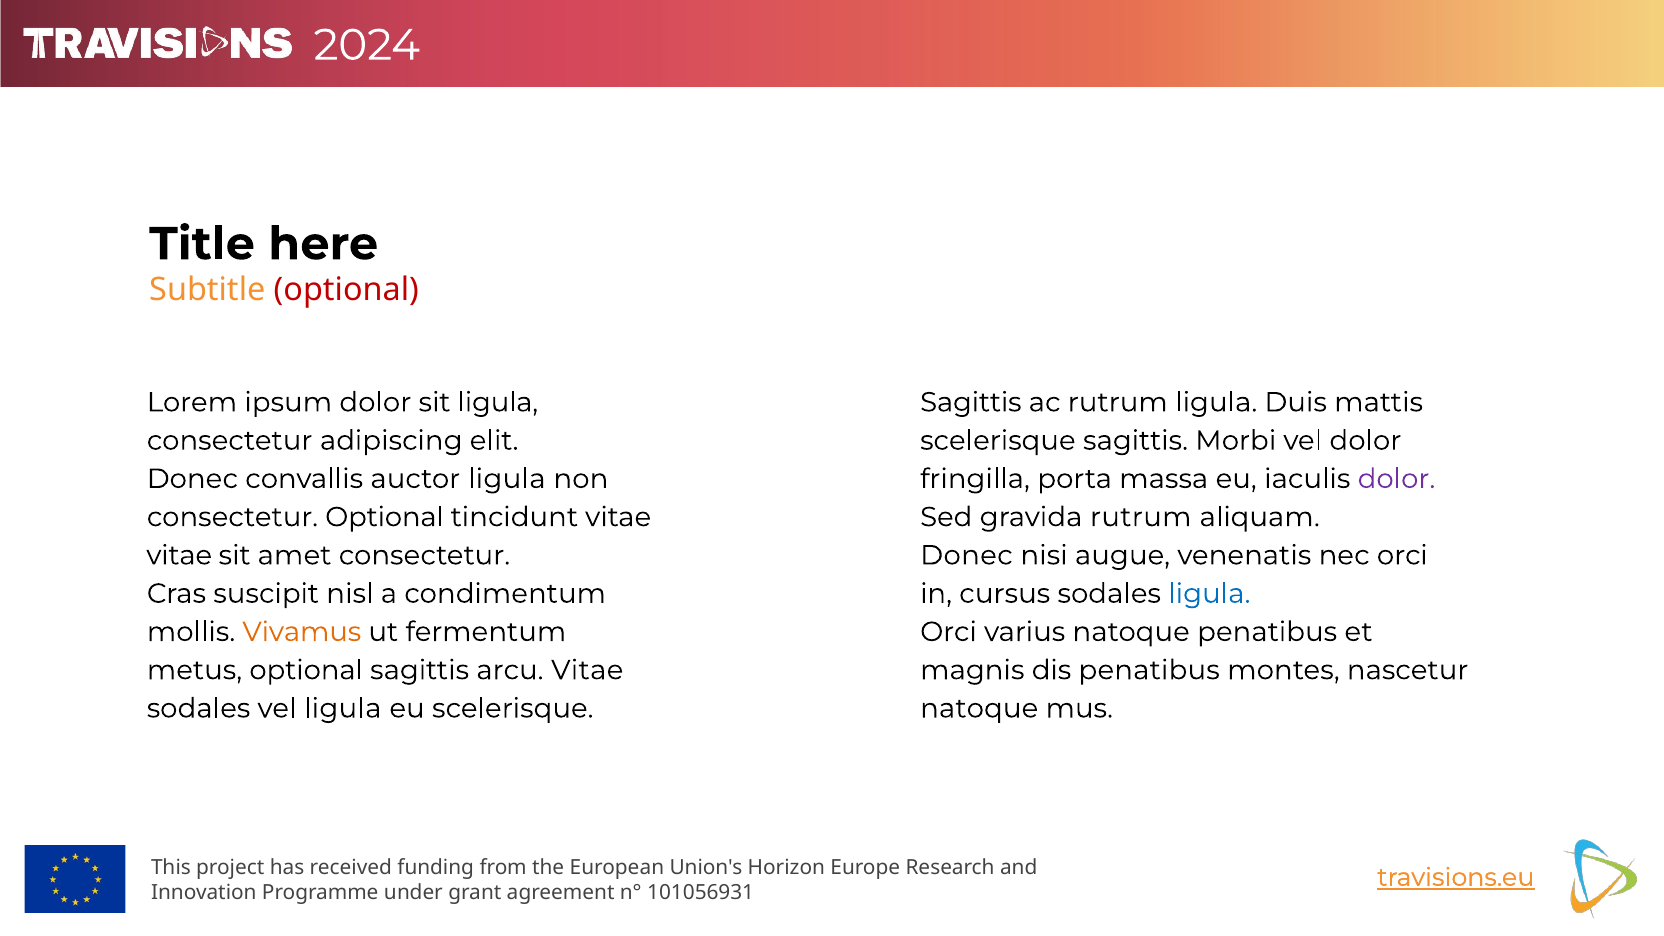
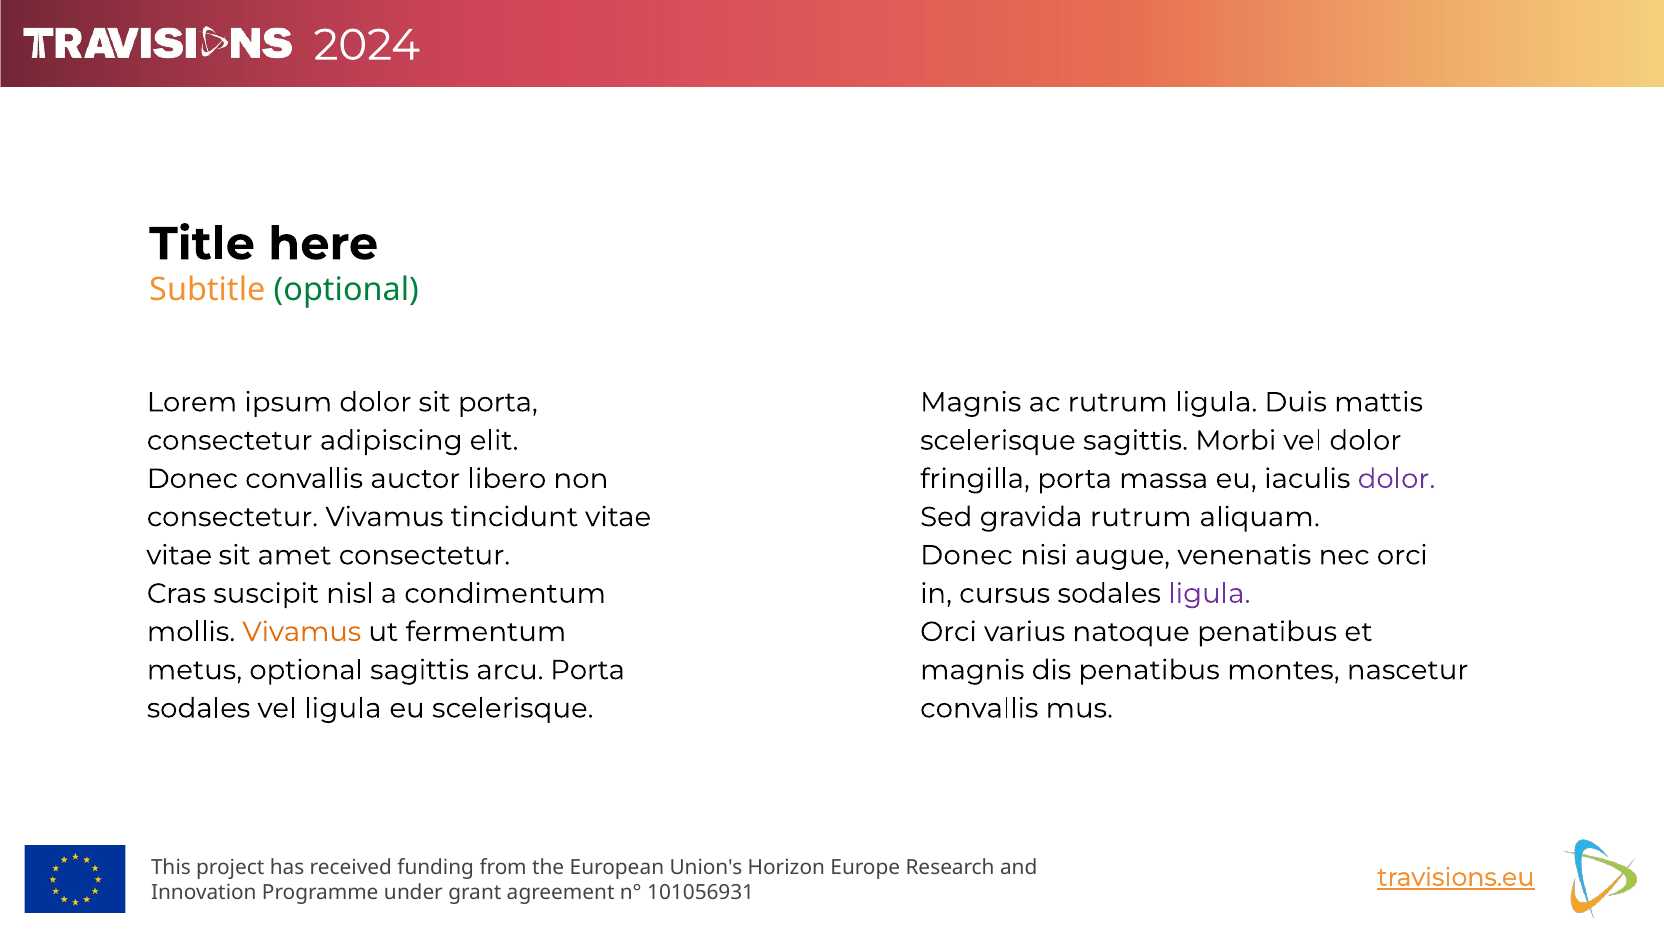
optional colour: red -> green (346, 290)
sit ligula: ligula -> porta (498, 402)
Sagittis: Sagittis -> Magnis (971, 402)
auctor ligula: ligula -> libero (507, 479)
consectetur Optional: Optional -> Vivamus (384, 517)
ligula colour: blue -> purple (1209, 594)
arcu Vitae: Vitae -> Porta (588, 670)
natoque: natoque -> convallis (979, 708)
